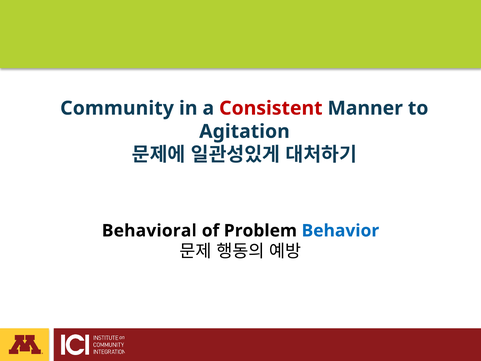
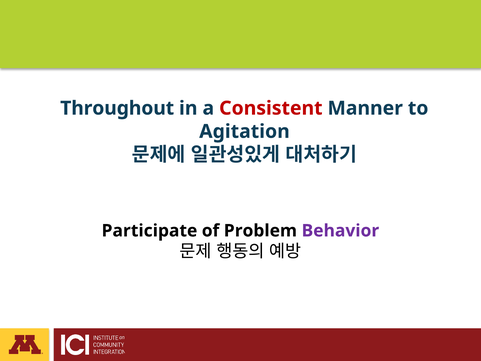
Community: Community -> Throughout (117, 108)
Behavioral: Behavioral -> Participate (149, 231)
Behavior colour: blue -> purple (340, 231)
